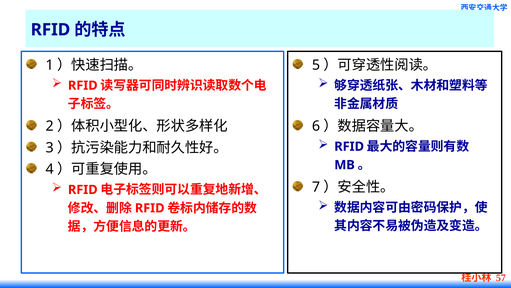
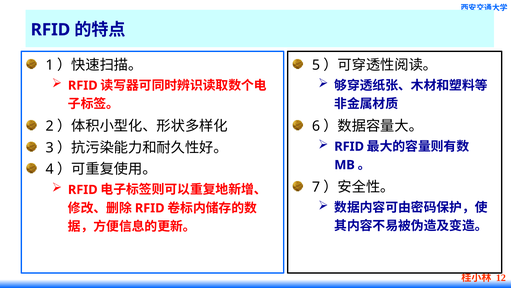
57: 57 -> 12 (501, 277)
